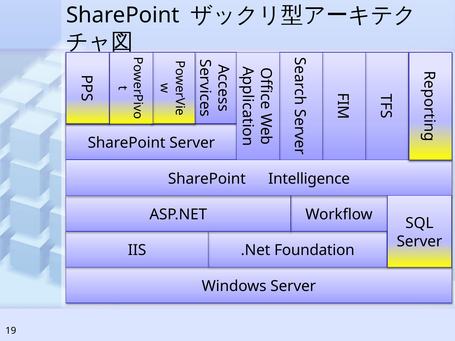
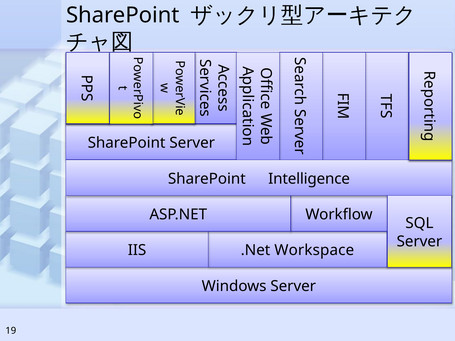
Foundation: Foundation -> Workspace (314, 250)
